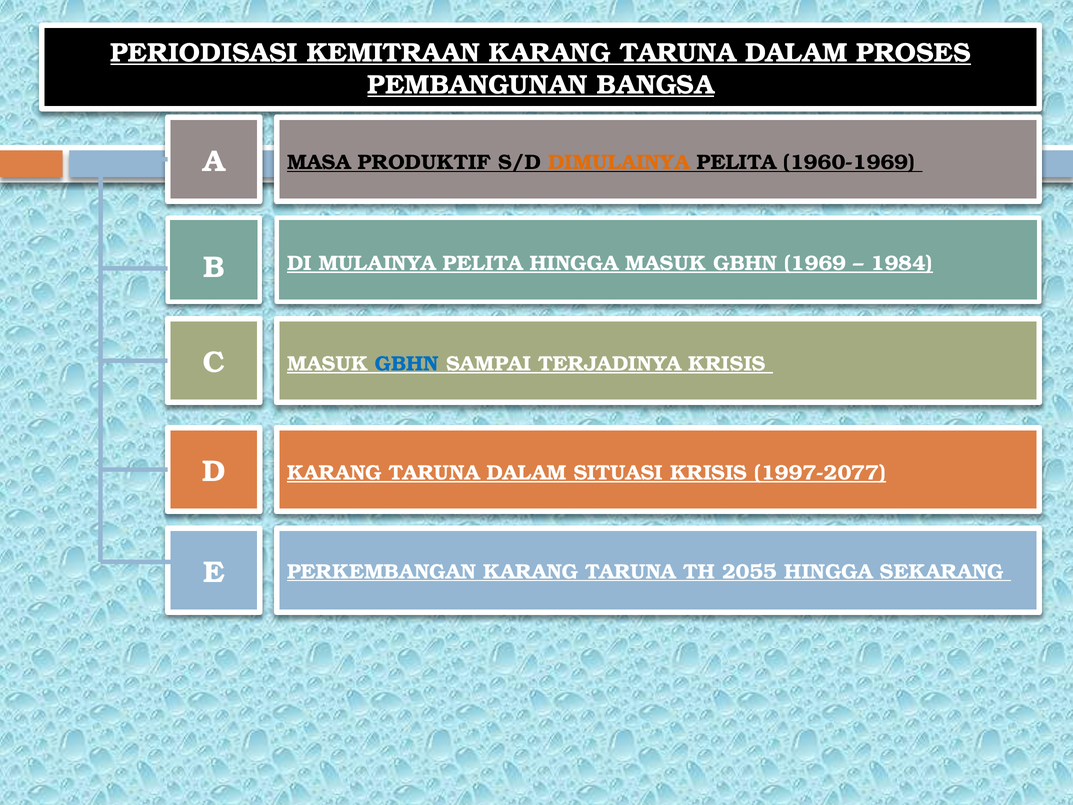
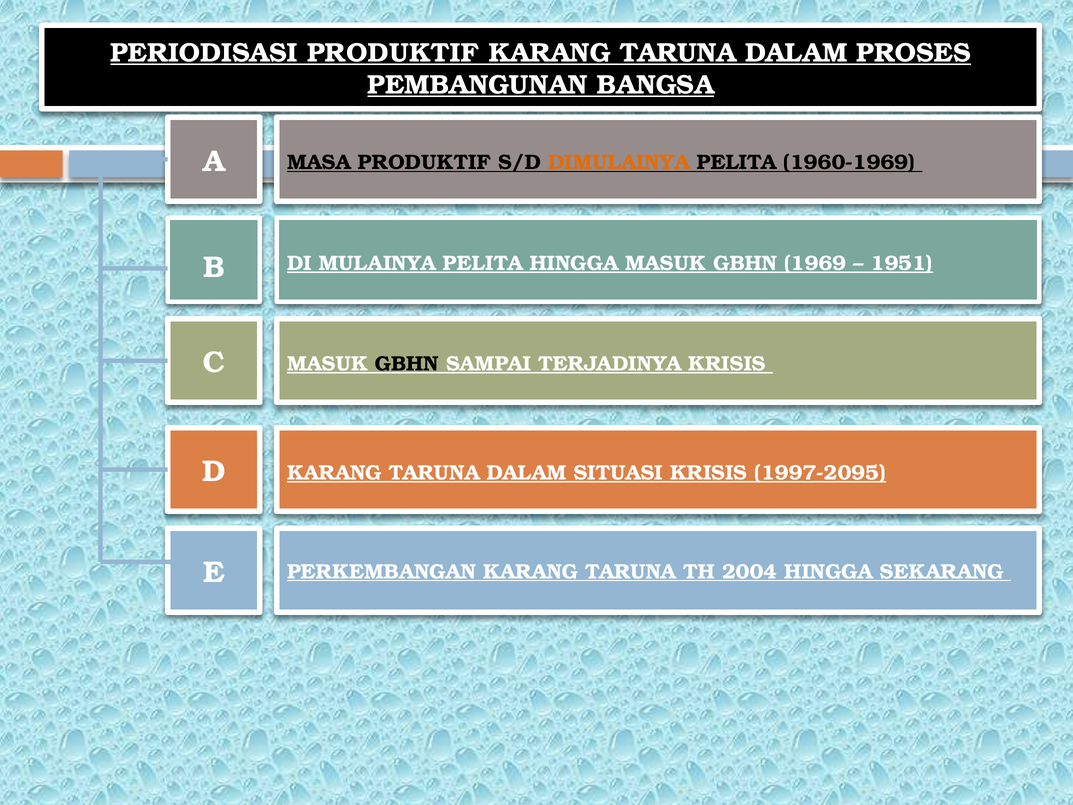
PERIODISASI KEMITRAAN: KEMITRAAN -> PRODUKTIF (393, 53)
1984: 1984 -> 1951 (902, 263)
GBHN colour: blue -> black (407, 364)
1997-2077: 1997-2077 -> 1997-2095 (820, 473)
2055: 2055 -> 2004 (750, 571)
